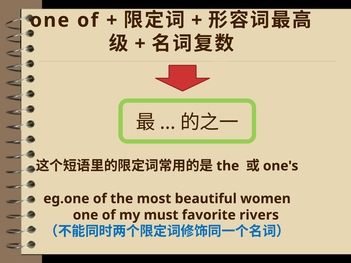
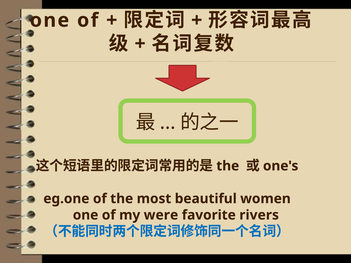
must: must -> were (161, 215)
